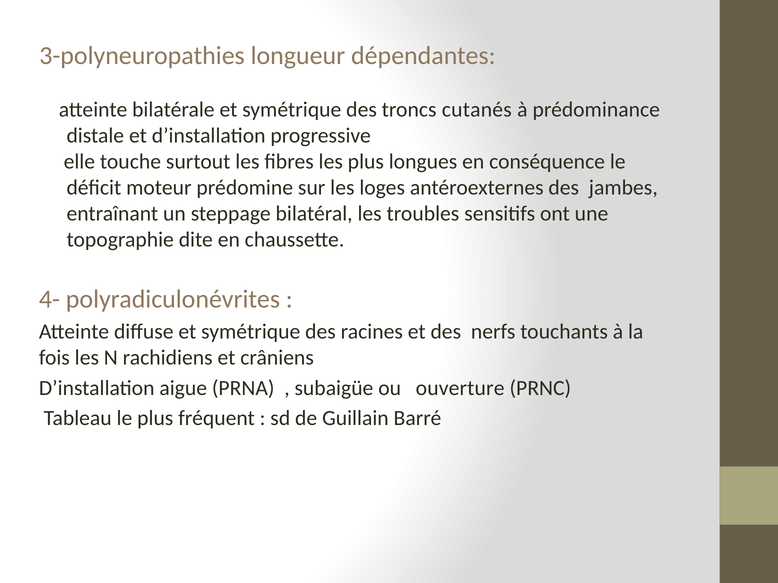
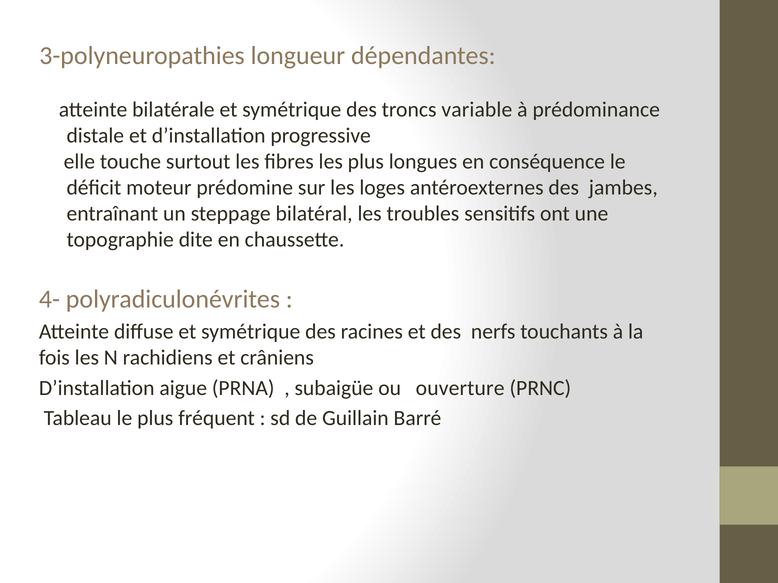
cutanés: cutanés -> variable (477, 110)
